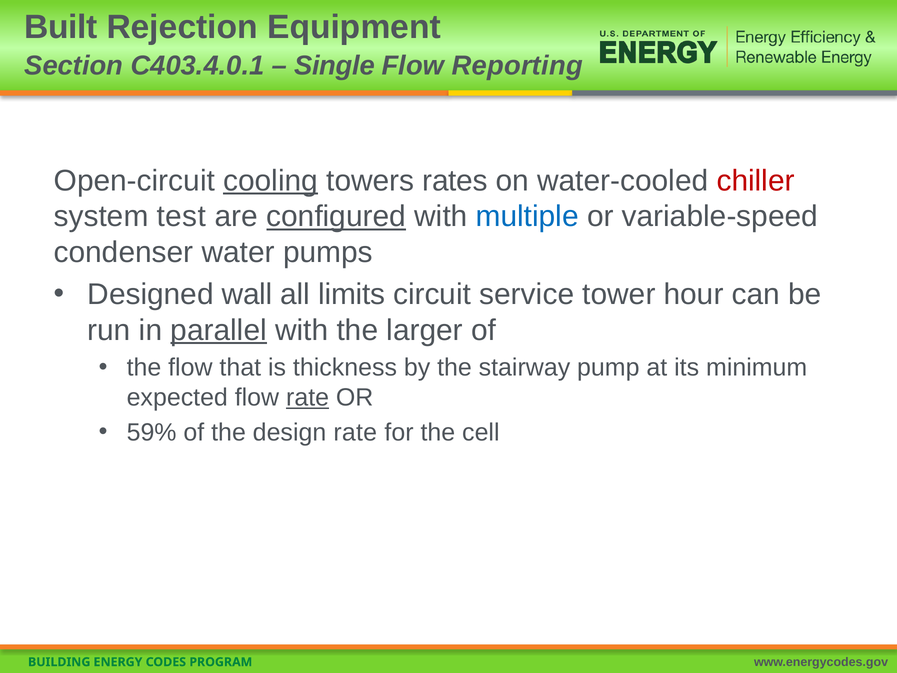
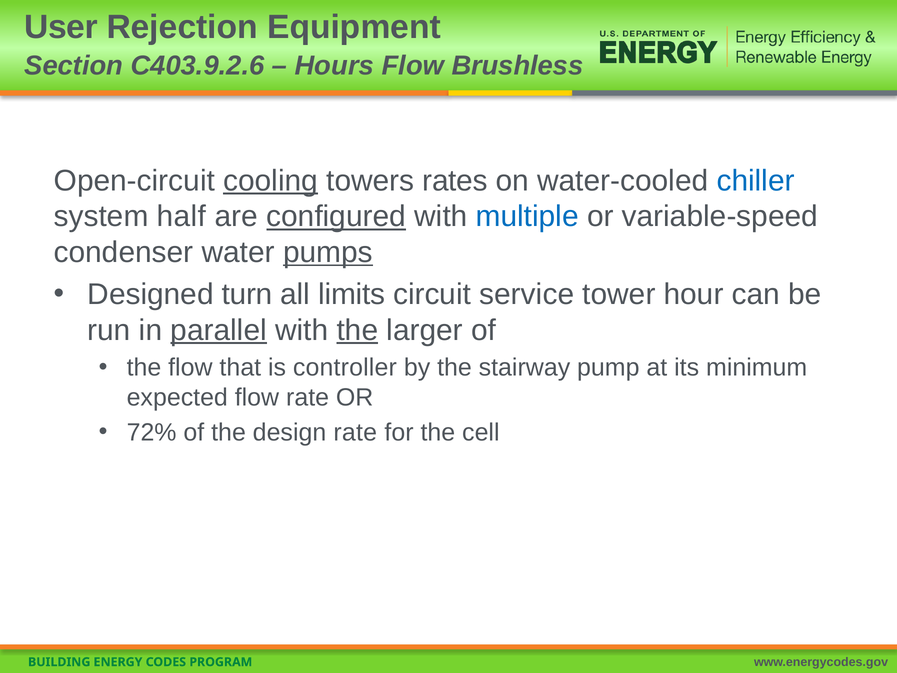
Built: Built -> User (61, 27)
C403.4.0.1: C403.4.0.1 -> C403.9.2.6 (197, 66)
Single: Single -> Hours (334, 66)
Reporting: Reporting -> Brushless (517, 66)
chiller colour: red -> blue (756, 181)
test: test -> half (181, 216)
pumps underline: none -> present (328, 252)
wall: wall -> turn (247, 294)
the underline: none -> present (357, 330)
thickness: thickness -> controller (345, 368)
rate underline: present -> none (308, 398)
59%: 59% -> 72% (152, 432)
